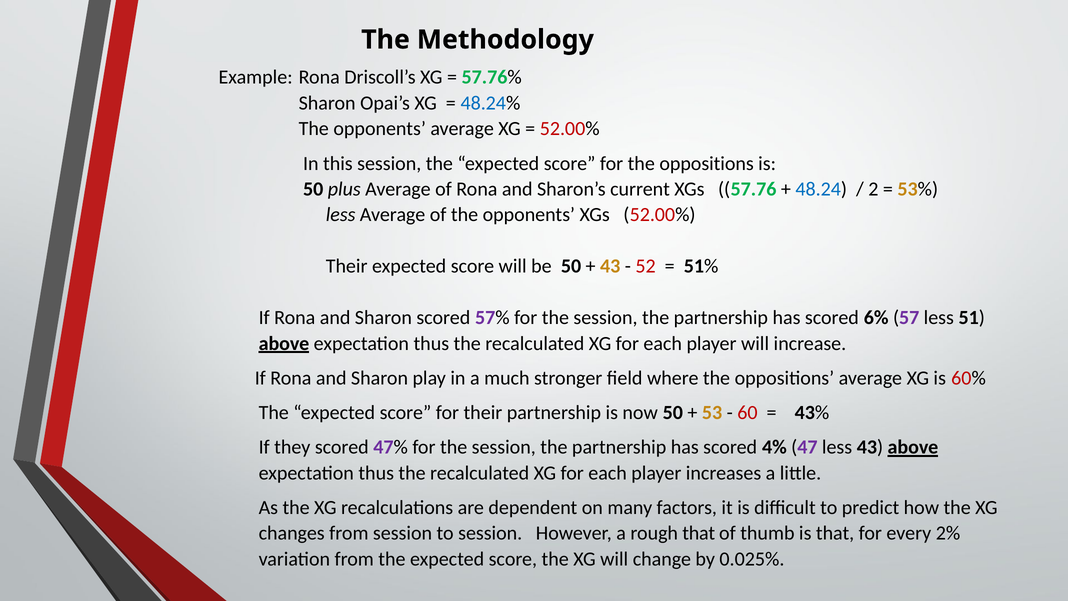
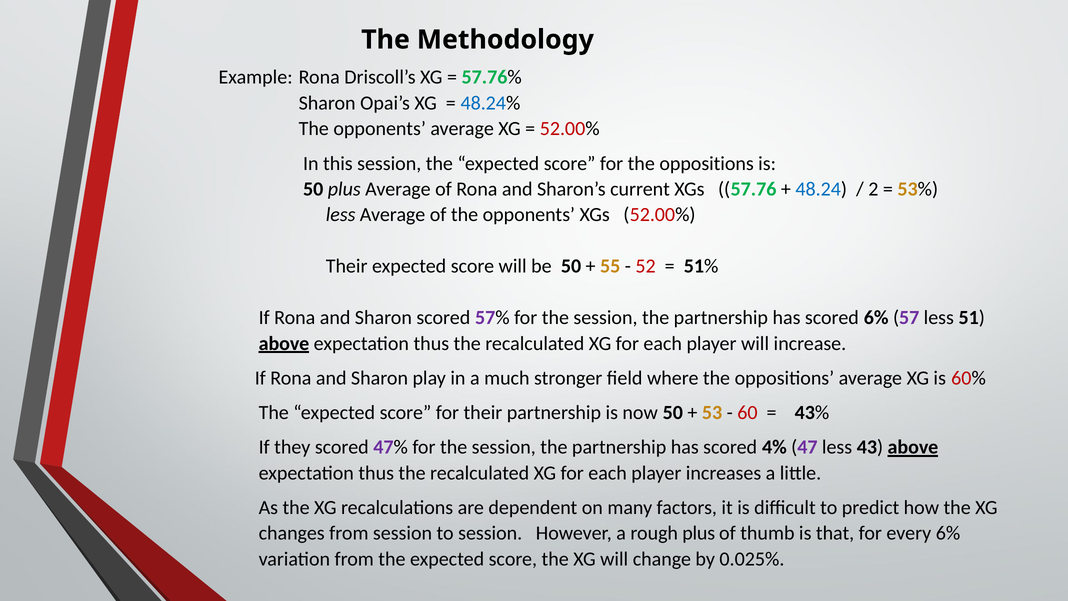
43: 43 -> 55 (610, 266)
rough that: that -> plus (699, 533)
every 2%: 2% -> 6% (948, 533)
